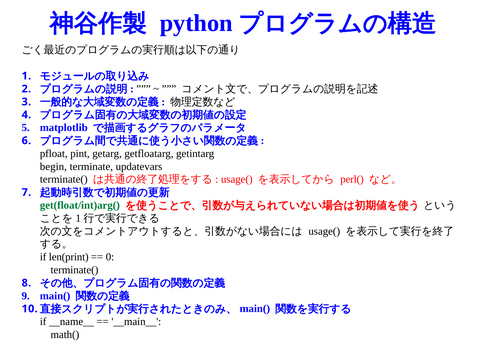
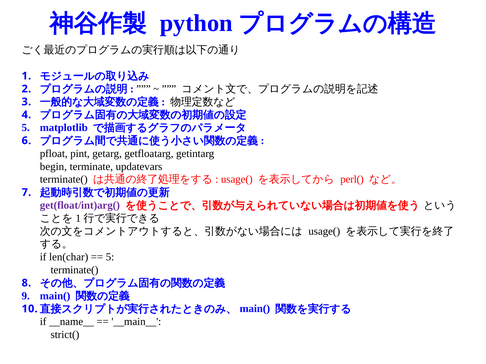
get(float/int)arg( colour: green -> purple (80, 206)
len(print: len(print -> len(char (69, 257)
0: 0 -> 5 (110, 257)
math(: math( -> strict( (65, 335)
